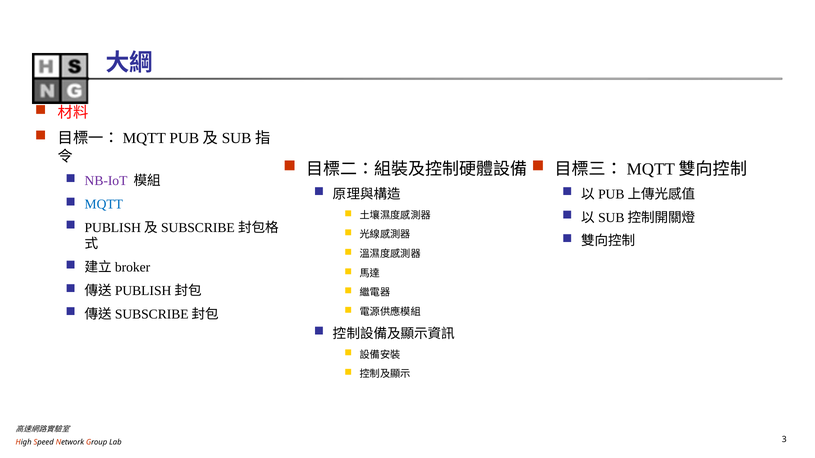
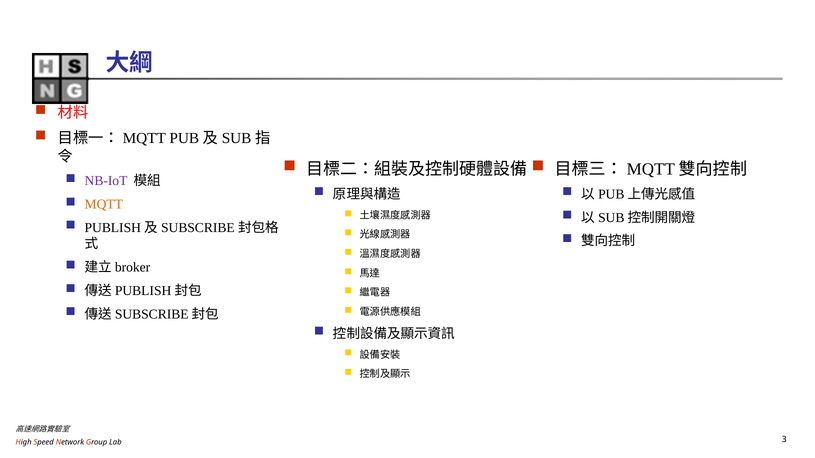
MQTT colour: blue -> orange (104, 205)
